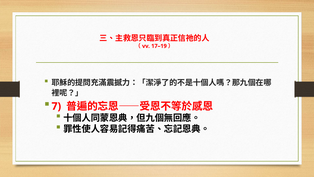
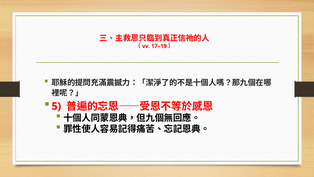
7: 7 -> 5 (56, 106)
